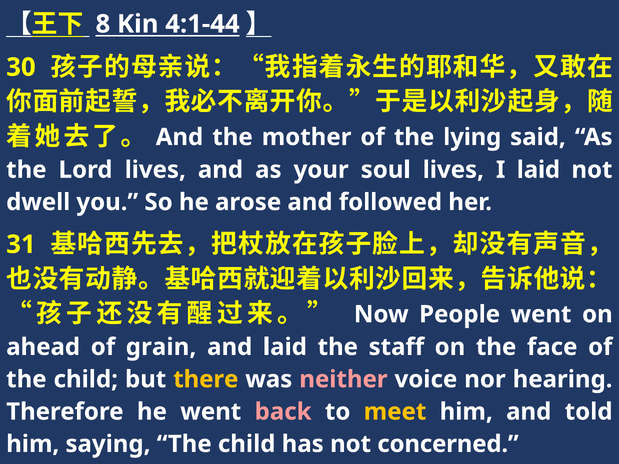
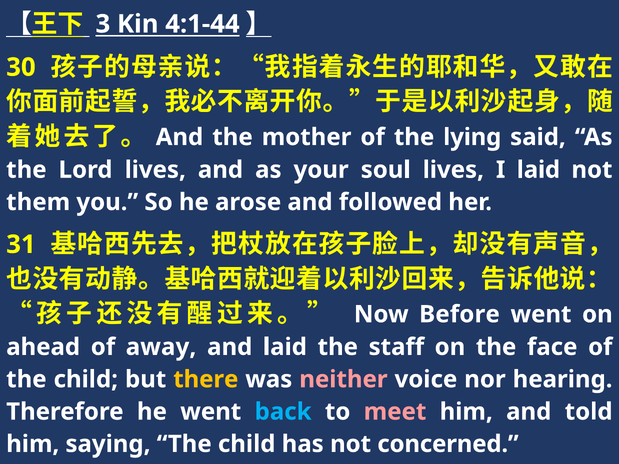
8: 8 -> 3 (103, 24)
dwell: dwell -> them (38, 202)
People: People -> Before (459, 314)
grain: grain -> away (161, 347)
back colour: pink -> light blue (283, 412)
meet colour: yellow -> pink (395, 412)
